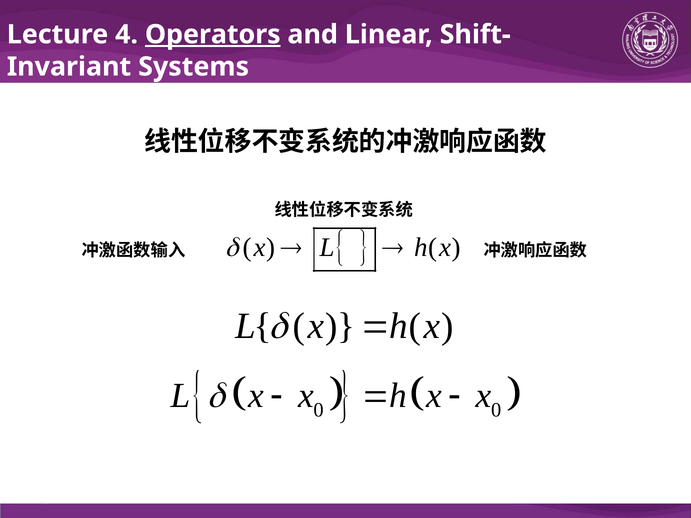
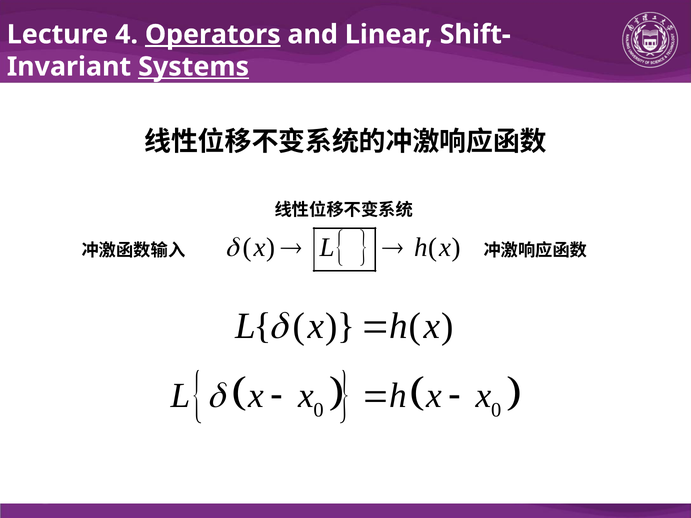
Systems underline: none -> present (194, 67)
